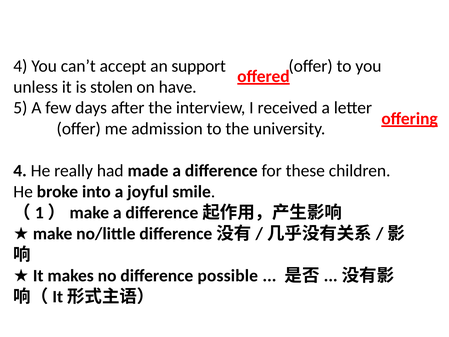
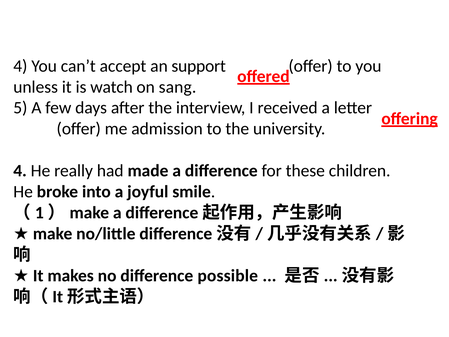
stolen: stolen -> watch (112, 87)
have: have -> sang (178, 87)
